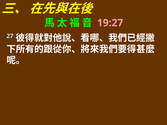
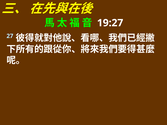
19:27 colour: pink -> white (110, 23)
